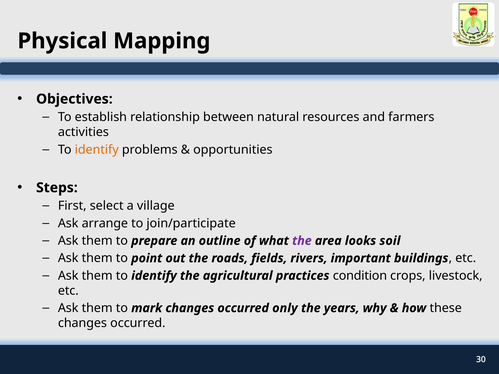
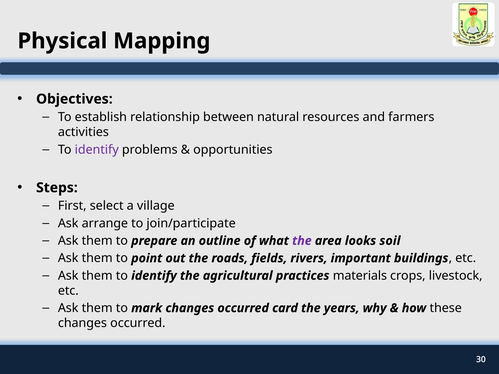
identify colour: orange -> purple (97, 150)
condition: condition -> materials (360, 276)
only: only -> card (285, 308)
